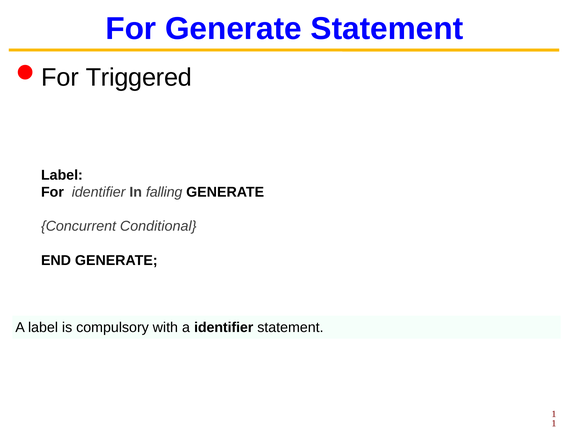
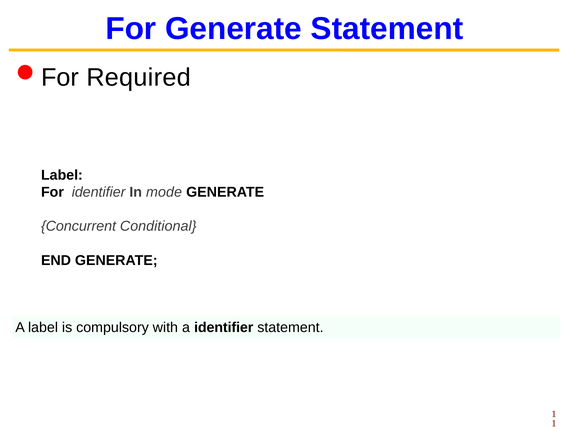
Triggered: Triggered -> Required (139, 77)
falling: falling -> mode (164, 192)
